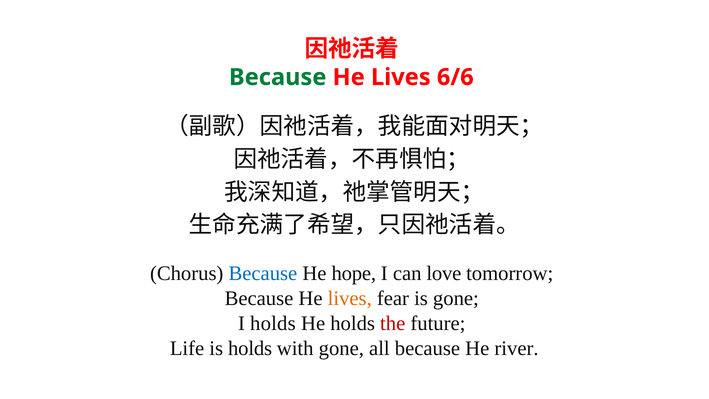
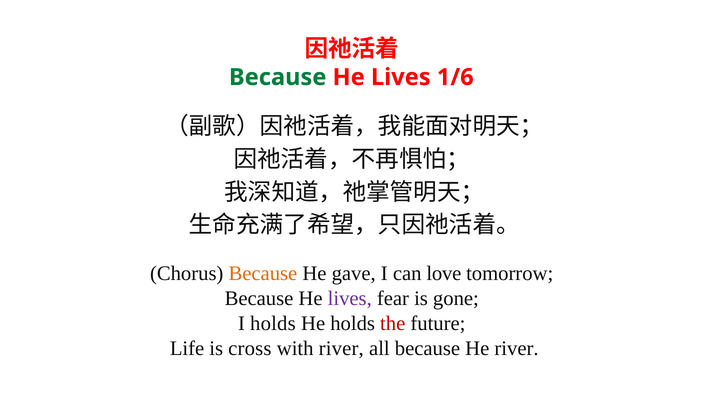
6/6: 6/6 -> 1/6 (455, 77)
Because colour: blue -> orange (263, 274)
hope: hope -> gave (354, 274)
lives colour: orange -> purple (350, 298)
is holds: holds -> cross (250, 348)
with gone: gone -> river (341, 348)
